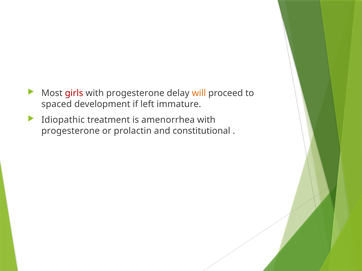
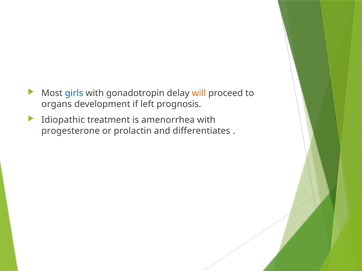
girls colour: red -> blue (74, 93)
progesterone: progesterone -> gonadotropin (135, 93)
spaced: spaced -> organs (57, 104)
immature: immature -> prognosis (179, 104)
constitutional: constitutional -> differentiates (201, 131)
